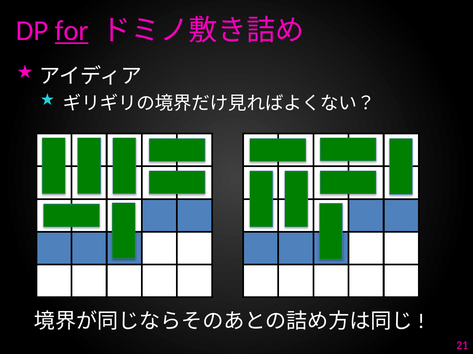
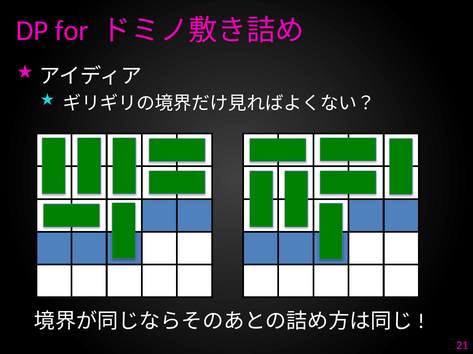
for underline: present -> none (72, 31)
